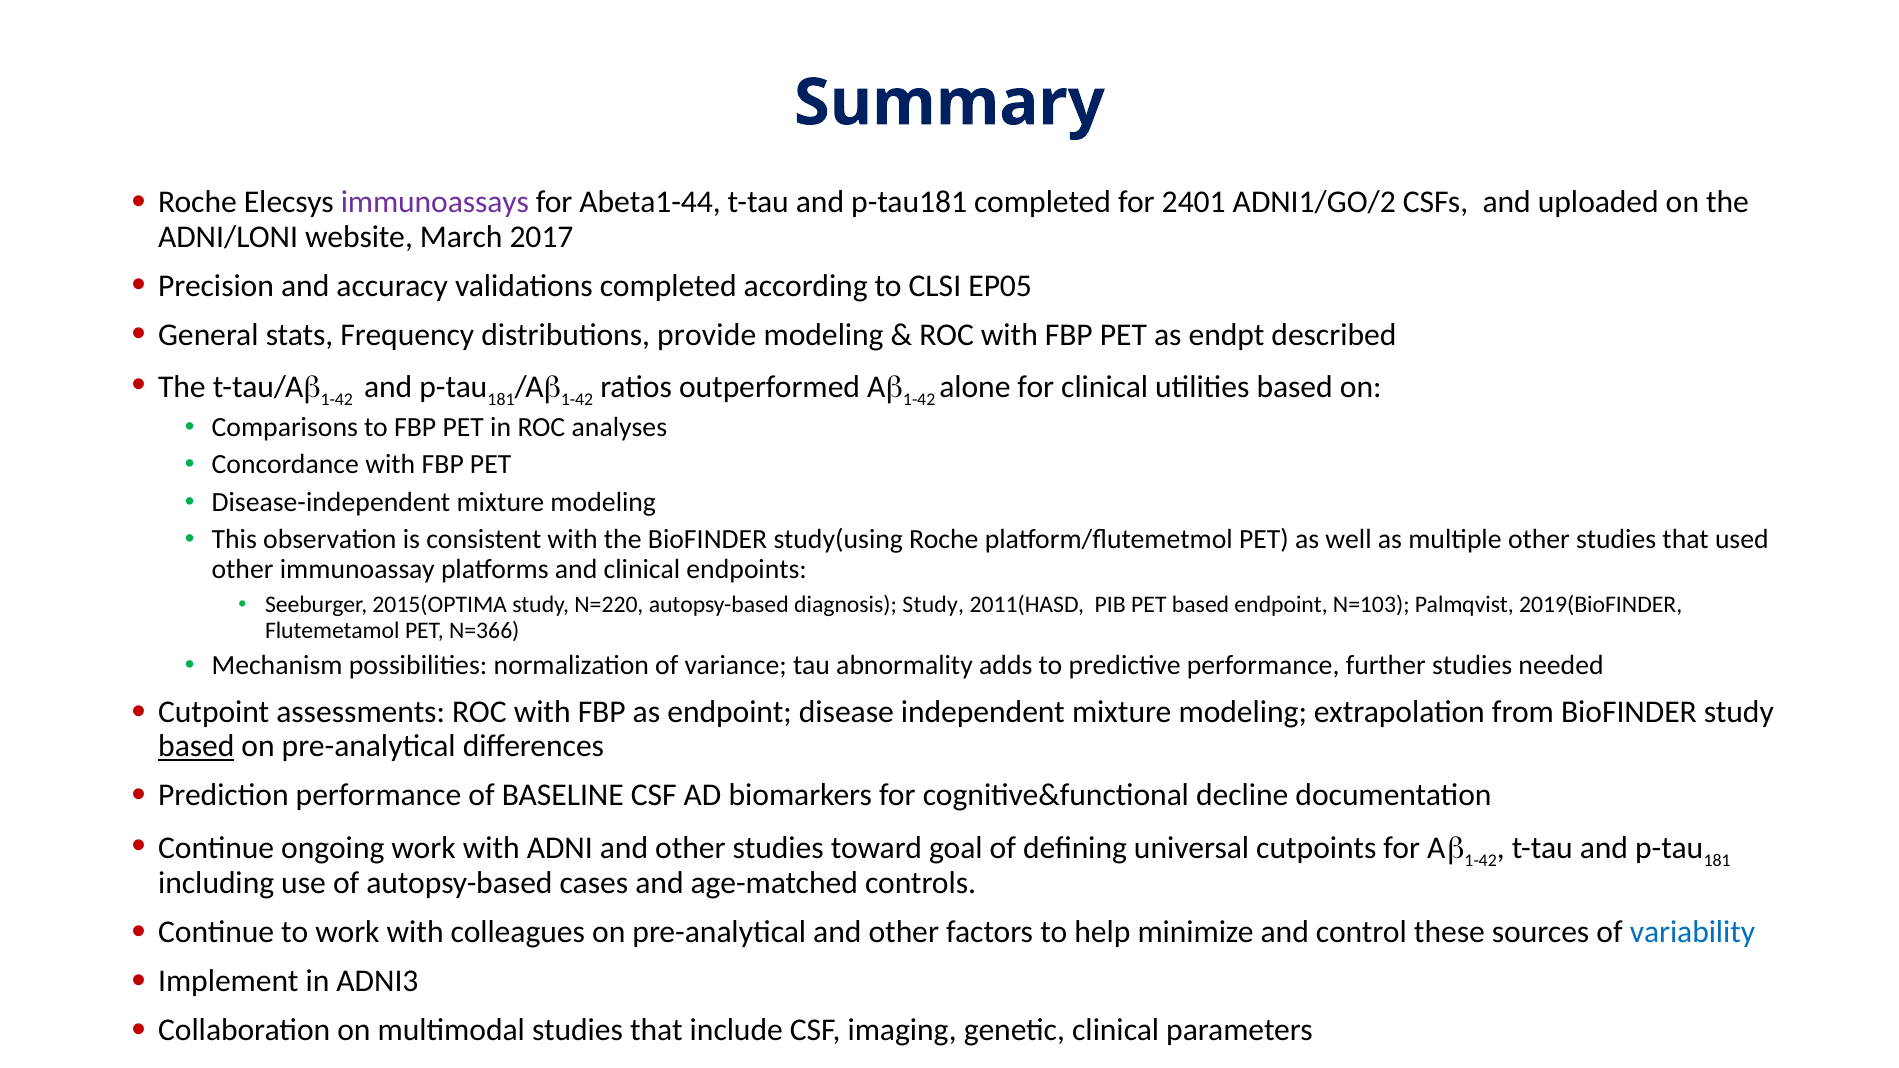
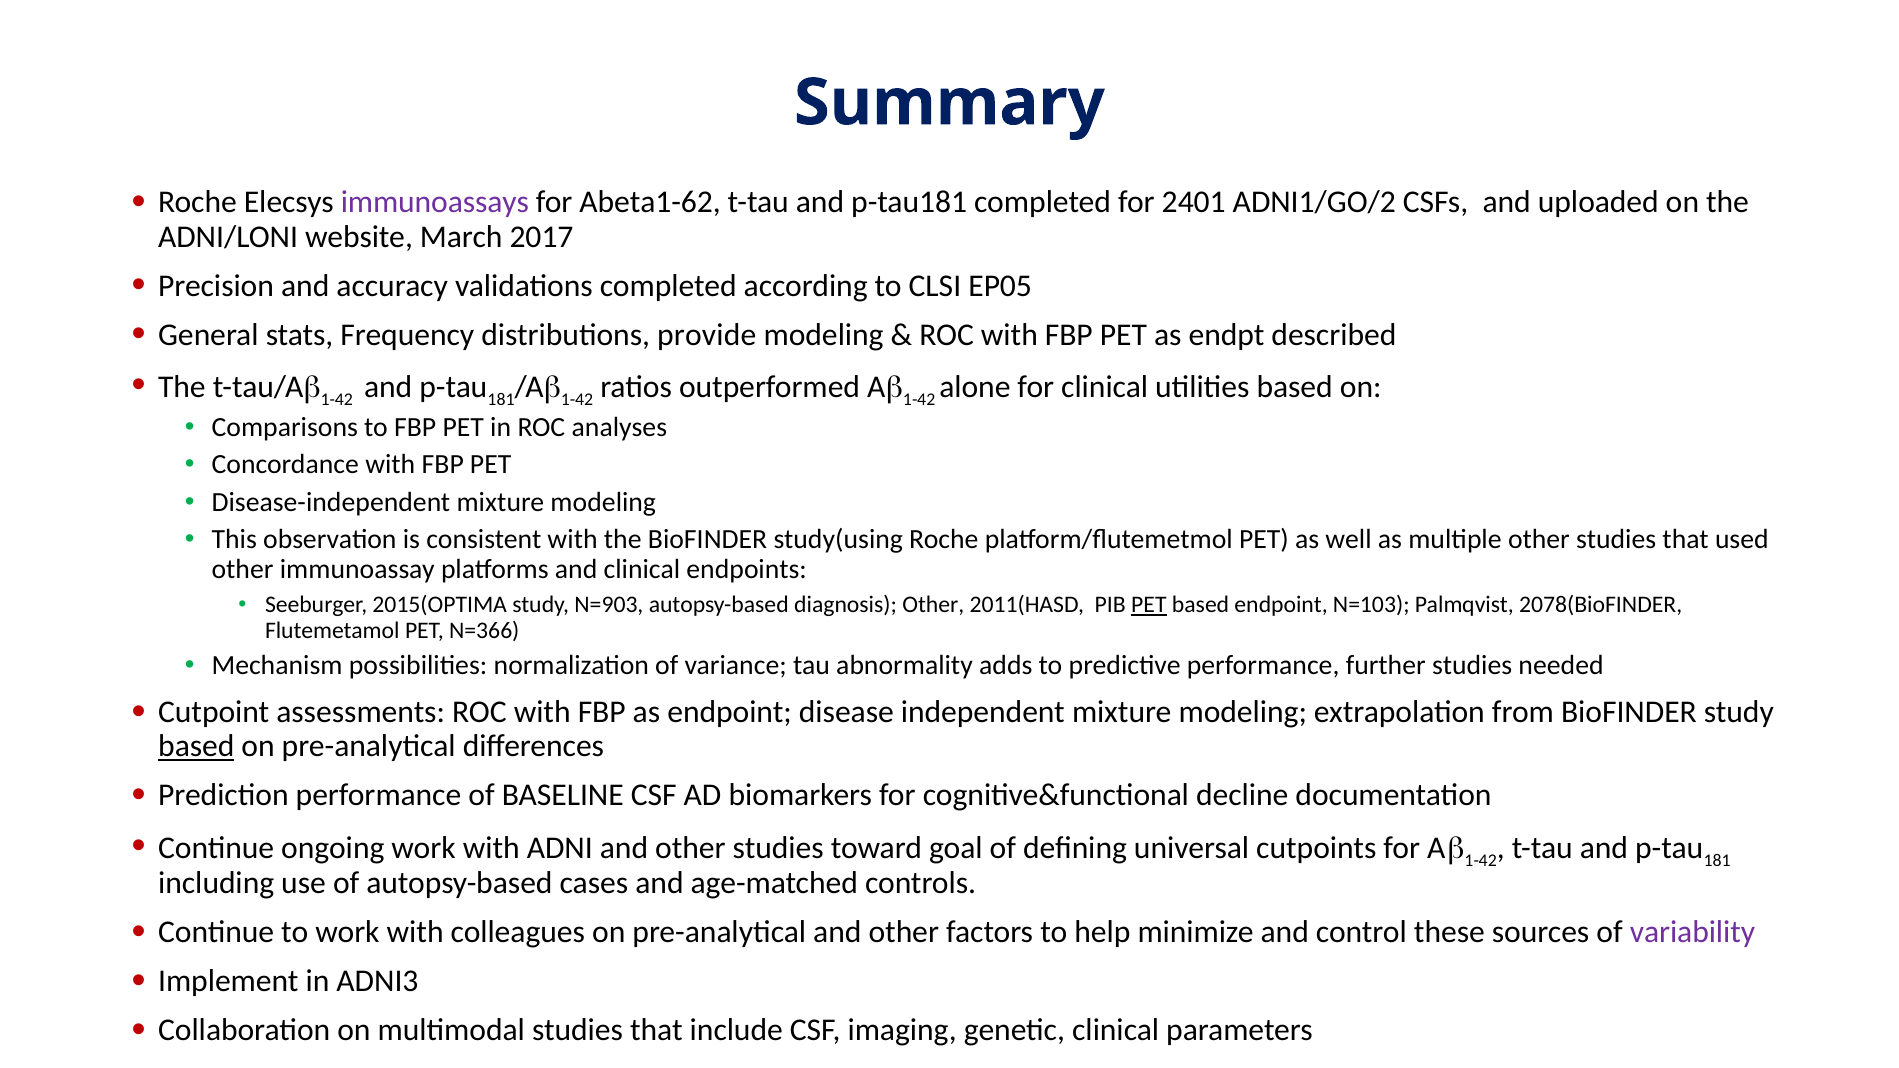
Abeta1-44: Abeta1-44 -> Abeta1-62 (650, 202)
N=220: N=220 -> N=903 (609, 605)
diagnosis Study: Study -> Other (933, 605)
PET underline: none -> present (1149, 605)
2019(BioFINDER: 2019(BioFINDER -> 2078(BioFINDER (1601, 605)
variability colour: blue -> purple (1692, 932)
